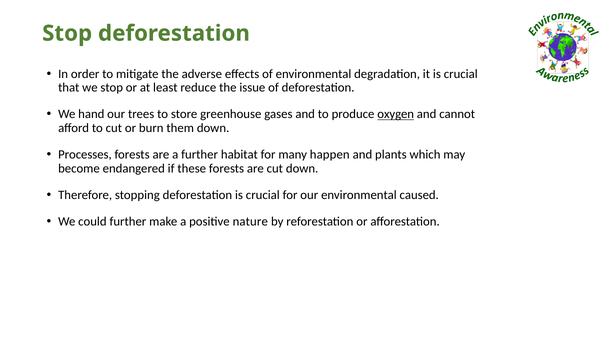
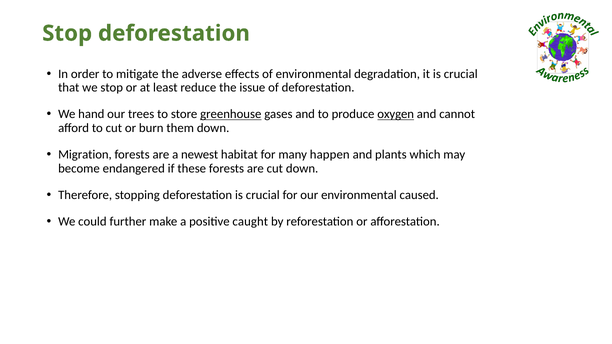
greenhouse underline: none -> present (231, 114)
Processes: Processes -> Migration (85, 155)
a further: further -> newest (200, 155)
nature: nature -> caught (250, 222)
